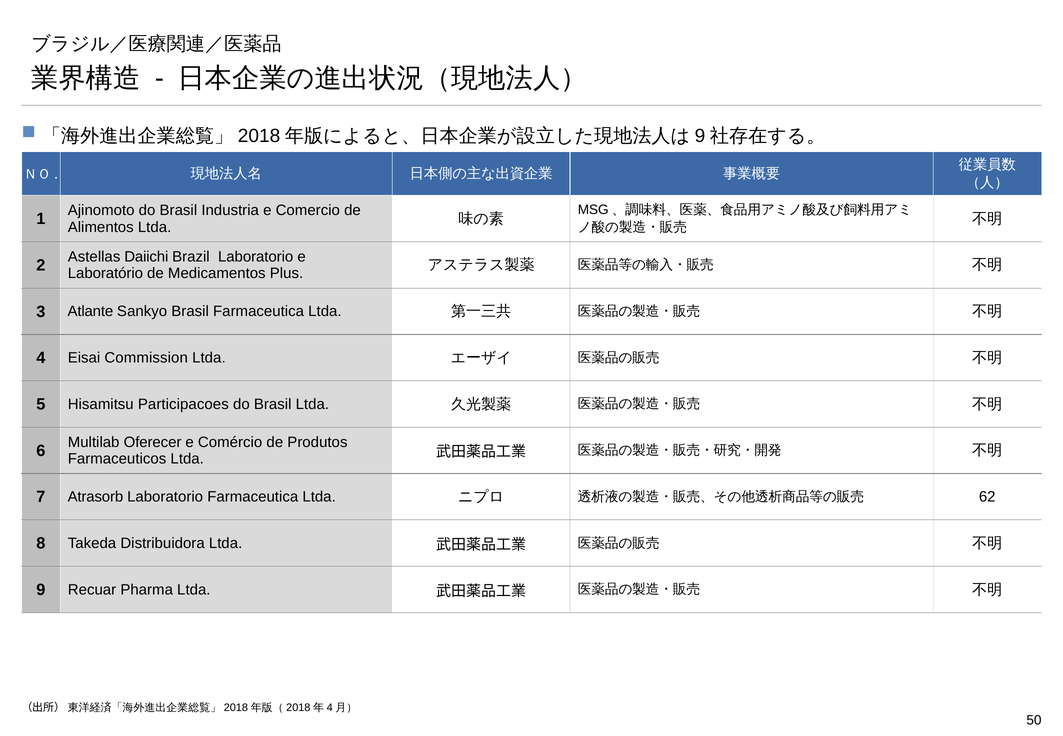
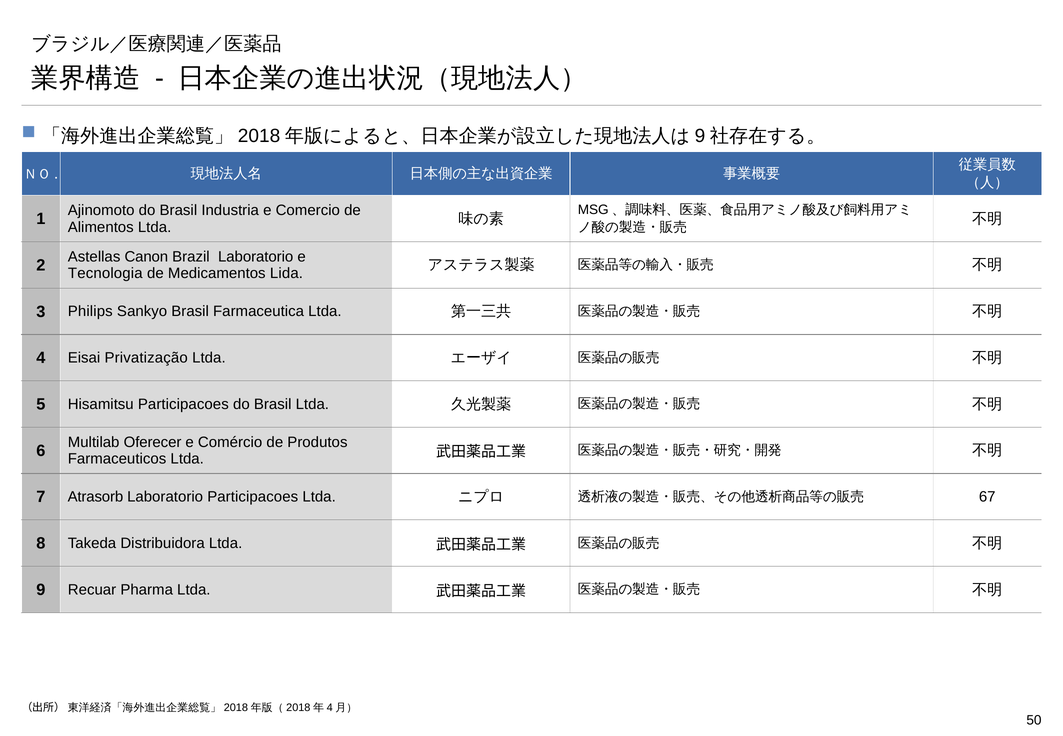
Daiichi: Daiichi -> Canon (146, 257)
Laboratório: Laboratório -> Tecnologia (105, 274)
Plus: Plus -> Lida (286, 274)
Atlante: Atlante -> Philips (90, 312)
Commission: Commission -> Privatização (146, 358)
Laboratorio Farmaceutica: Farmaceutica -> Participacoes (253, 497)
62: 62 -> 67 (987, 497)
